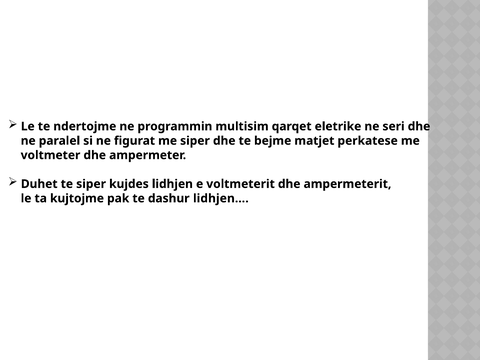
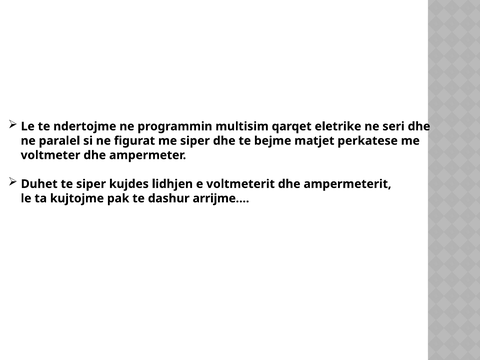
lidhjen…: lidhjen… -> arrijme… (221, 198)
